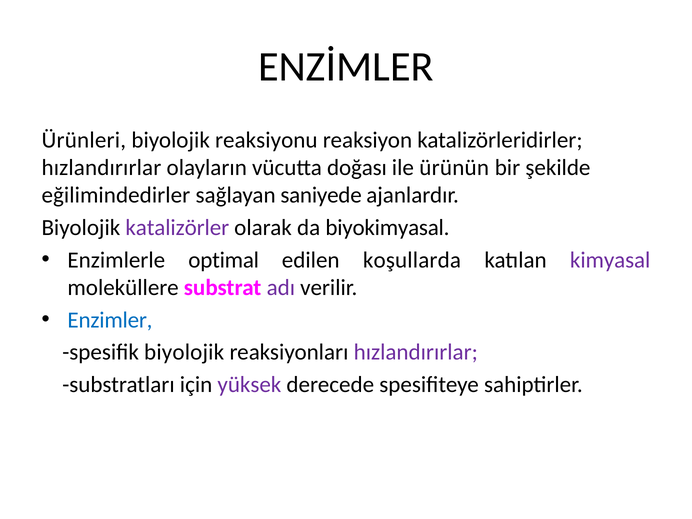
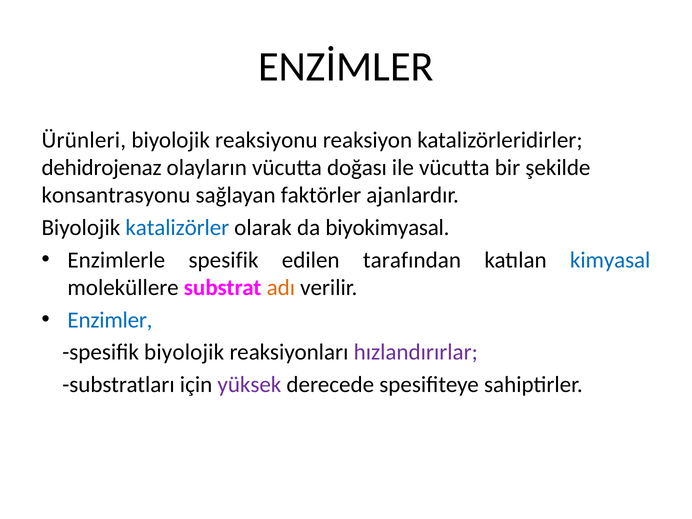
hızlandırırlar: hızlandırırlar -> dehidrojenaz (102, 168)
ile ürünün: ürünün -> vücutta (454, 168)
eğilimindedirler: eğilimindedirler -> konsantrasyonu (116, 195)
saniyede: saniyede -> faktörler (321, 195)
katalizörler colour: purple -> blue (177, 228)
Enzimlerle optimal: optimal -> spesifik (224, 260)
koşullarda: koşullarda -> tarafından (412, 260)
kimyasal colour: purple -> blue (610, 260)
adı colour: purple -> orange (281, 288)
